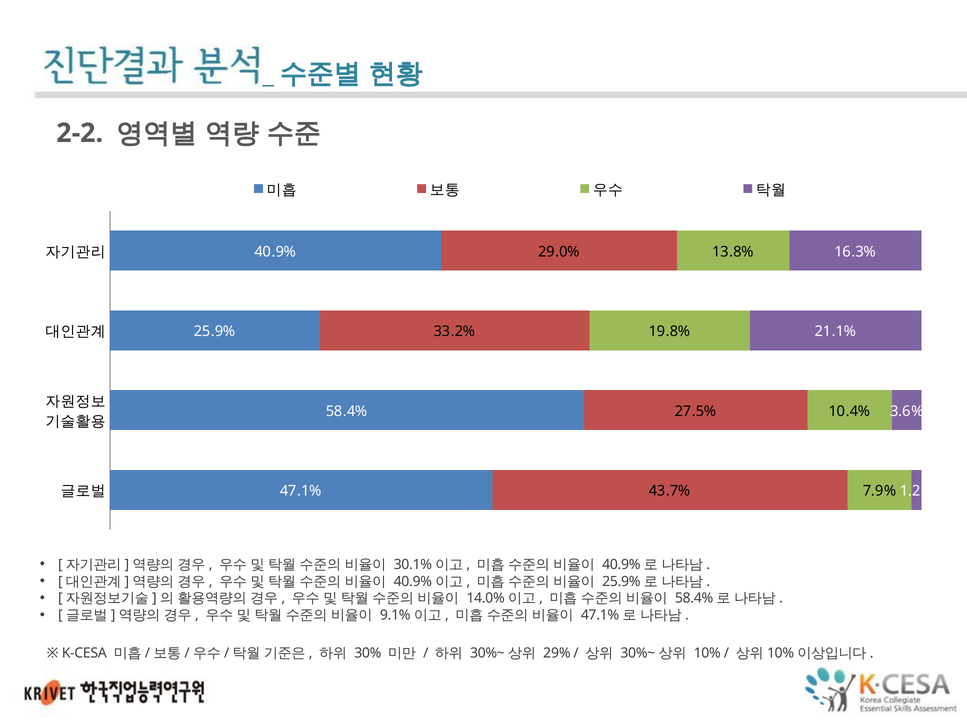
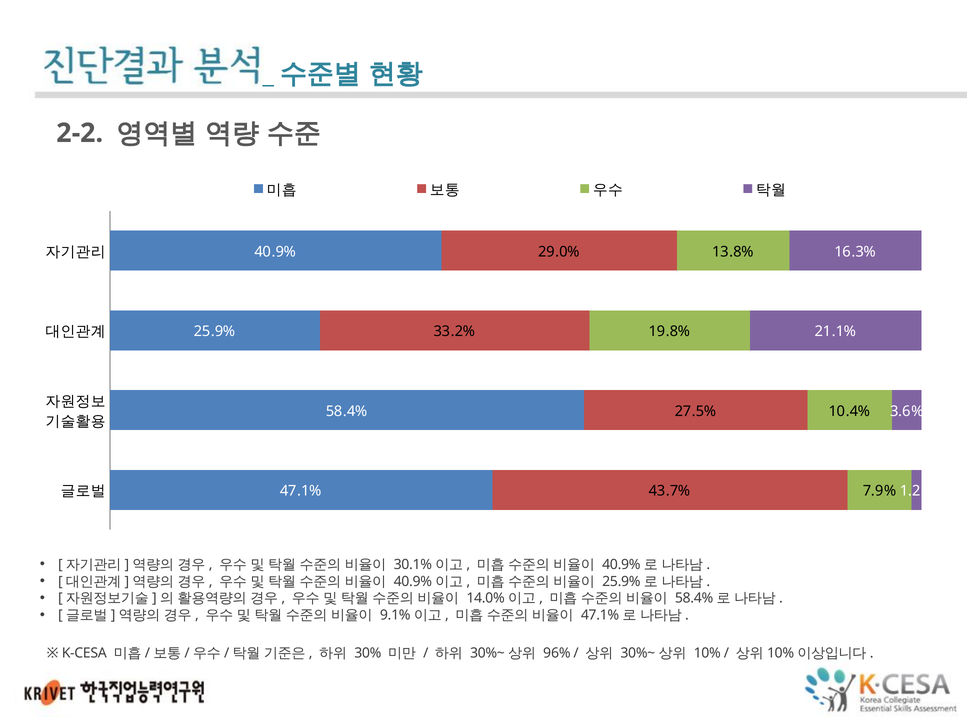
29%: 29% -> 96% (557, 653)
